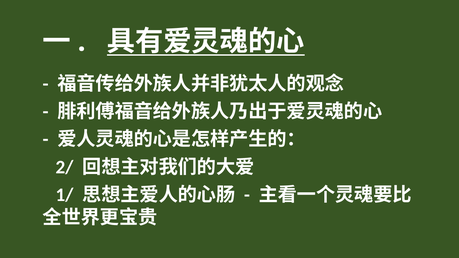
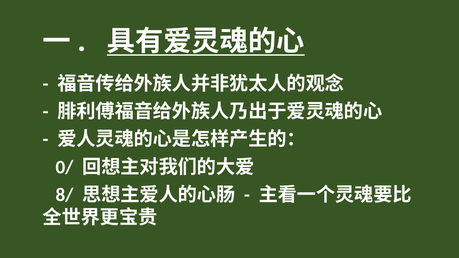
2/: 2/ -> 0/ (64, 167)
1/: 1/ -> 8/ (64, 195)
